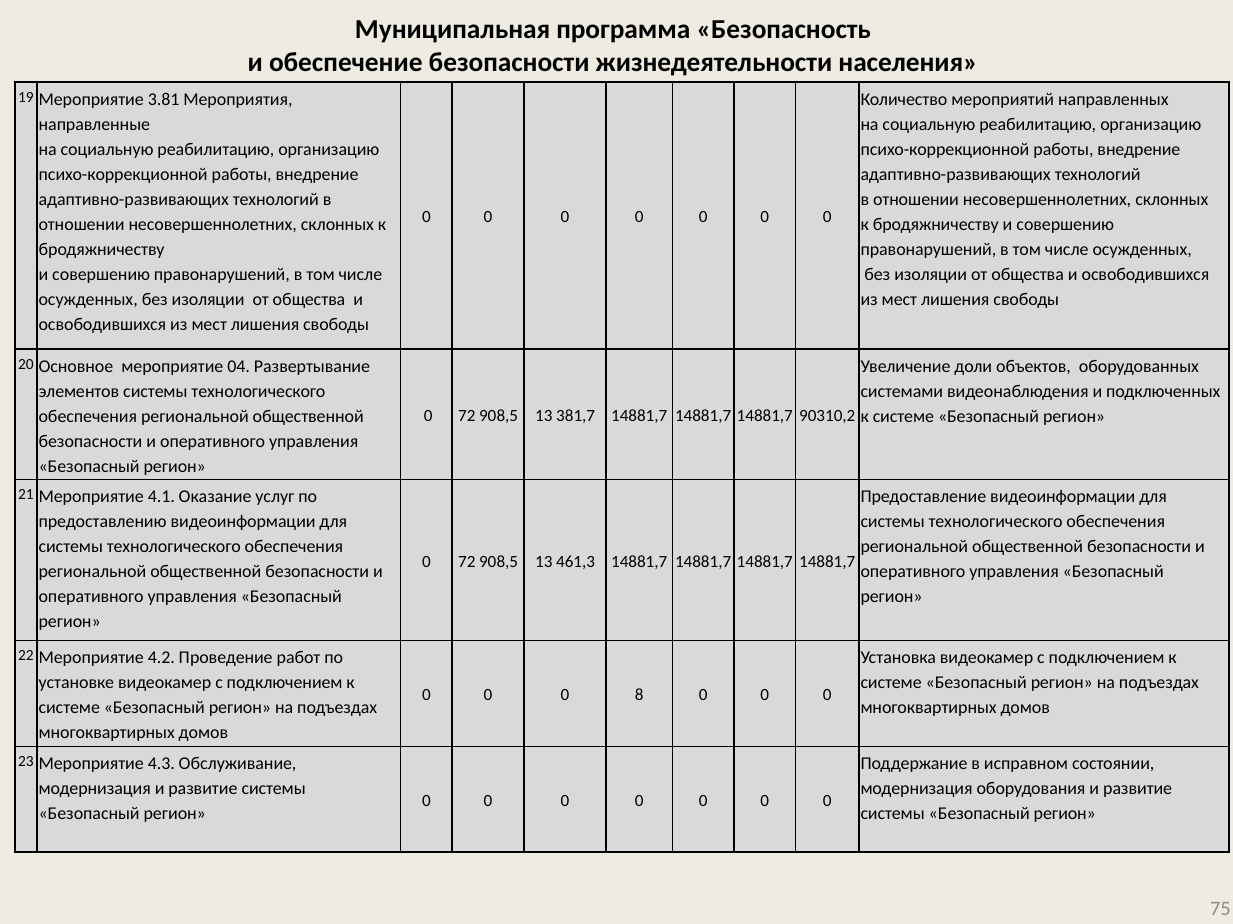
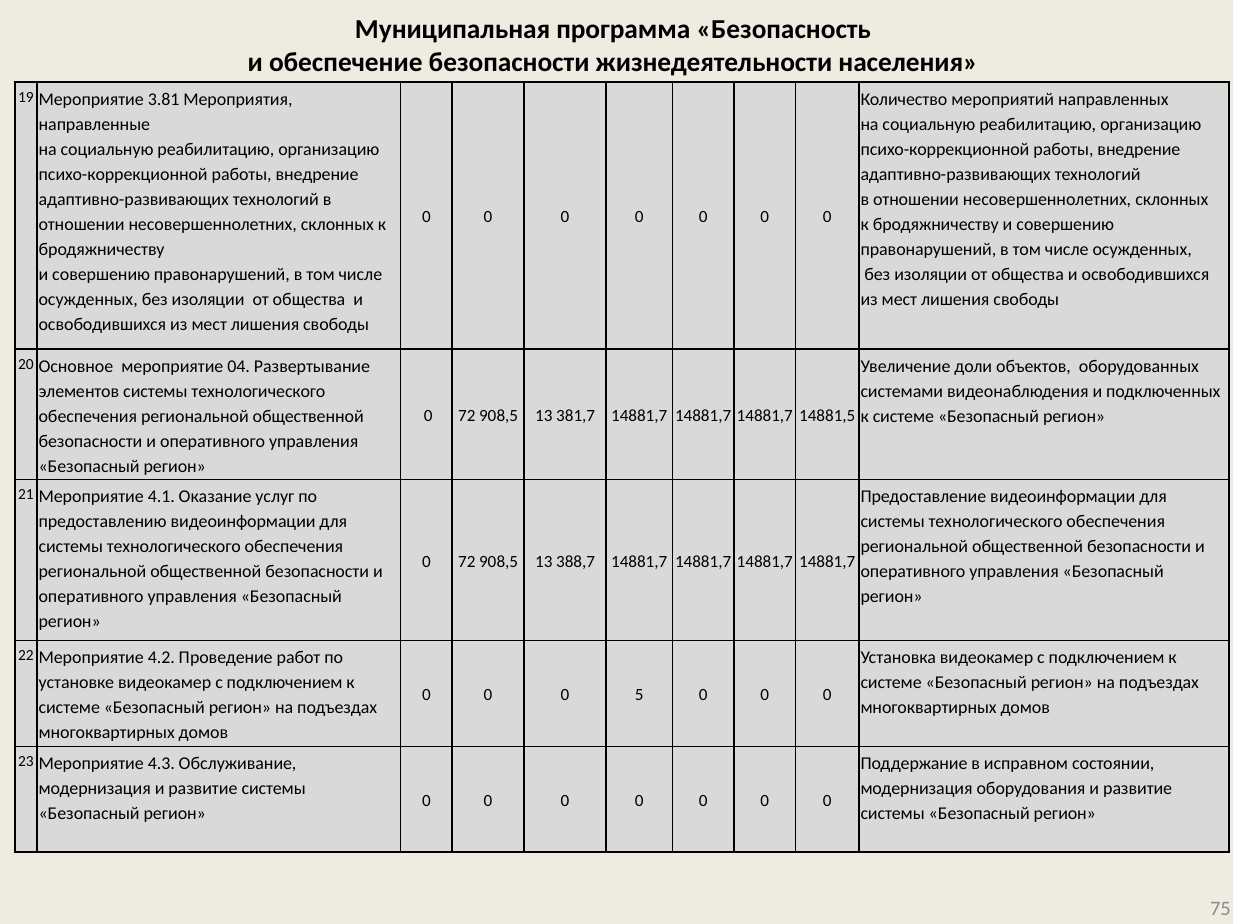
90310,2: 90310,2 -> 14881,5 (827, 416)
461,3: 461,3 -> 388,7 (576, 562)
8: 8 -> 5 (639, 696)
